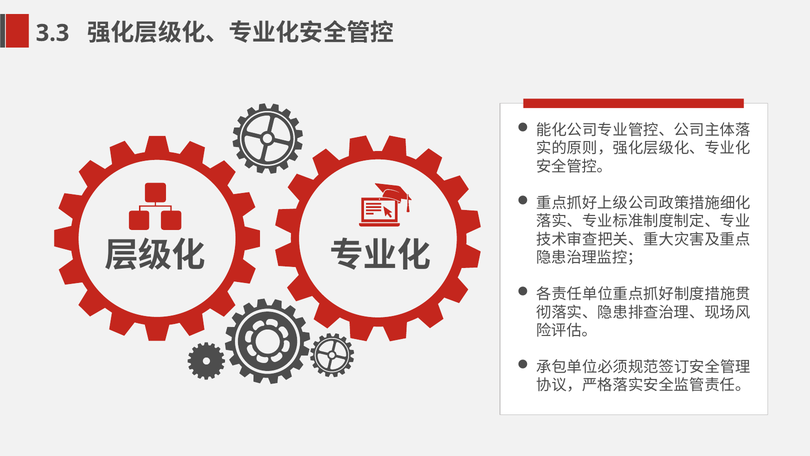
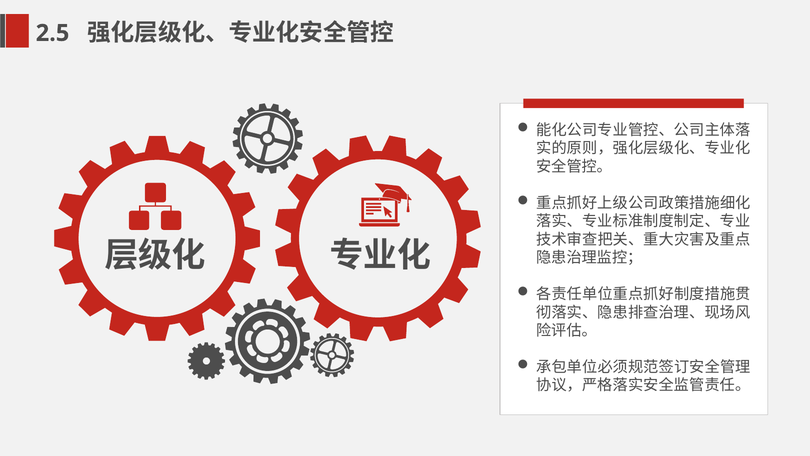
3.3: 3.3 -> 2.5 (53, 33)
